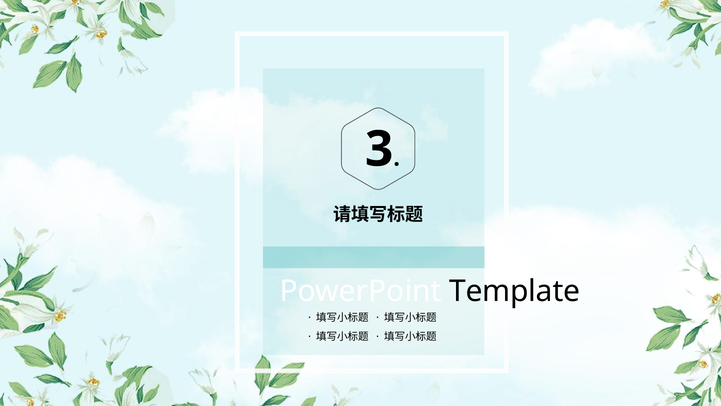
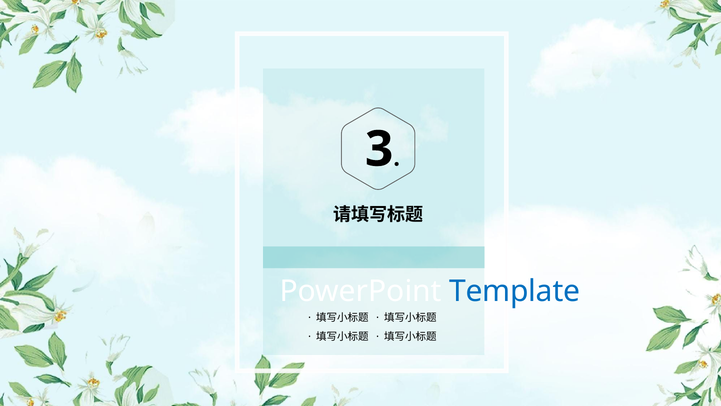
Template colour: black -> blue (515, 291)
